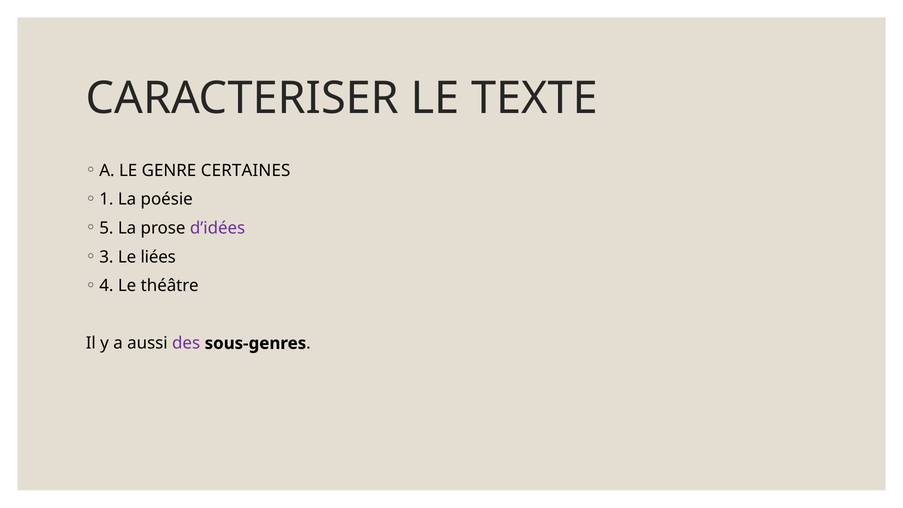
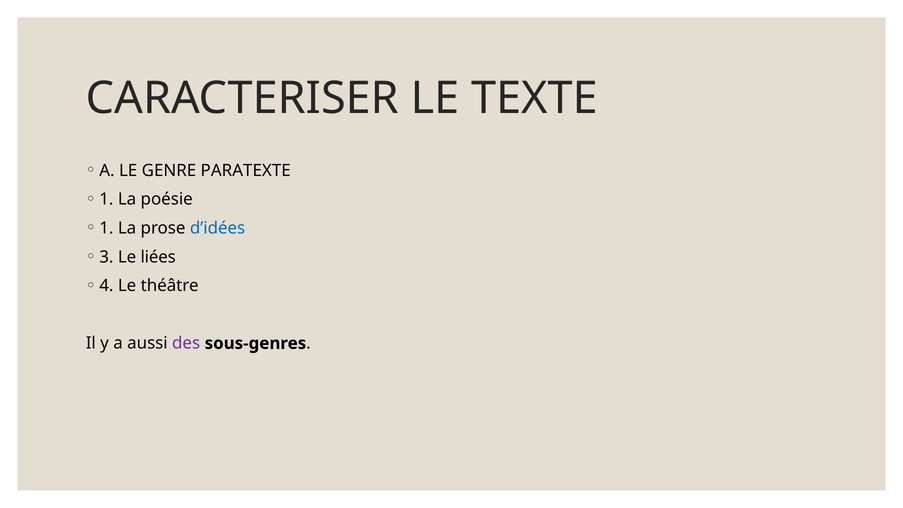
CERTAINES: CERTAINES -> PARATEXTE (246, 170)
5: 5 -> 1 (106, 228)
d’idées colour: purple -> blue (218, 228)
